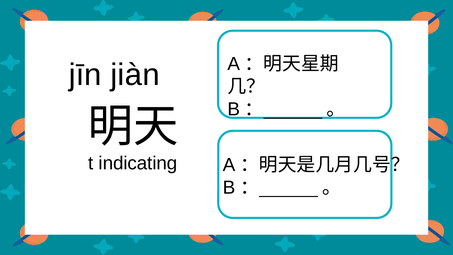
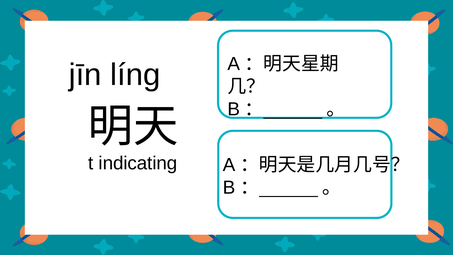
jiàn: jiàn -> líng (135, 75)
